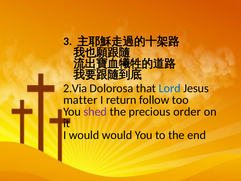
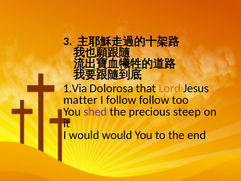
2.Via: 2.Via -> 1.Via (75, 88)
Lord colour: blue -> orange (170, 88)
I return: return -> follow (121, 100)
order: order -> steep (187, 112)
